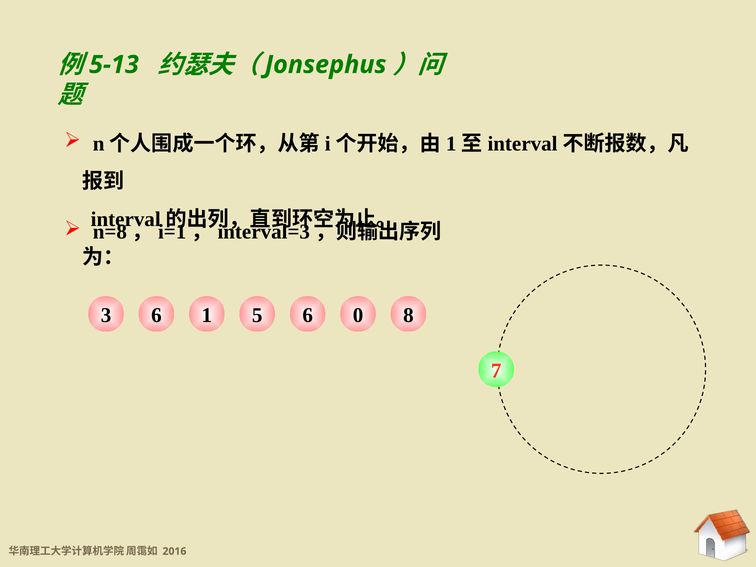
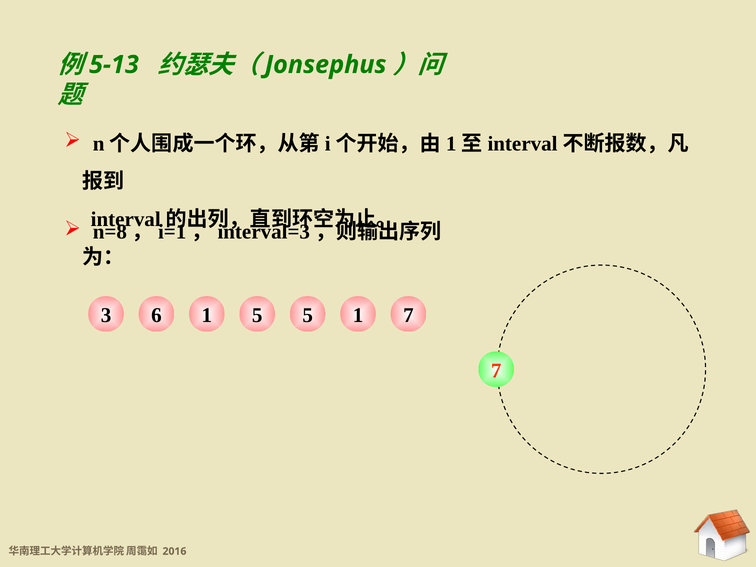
1 6: 6 -> 5 (308, 315)
6 0: 0 -> 1 (358, 315)
3 8: 8 -> 7 (408, 315)
